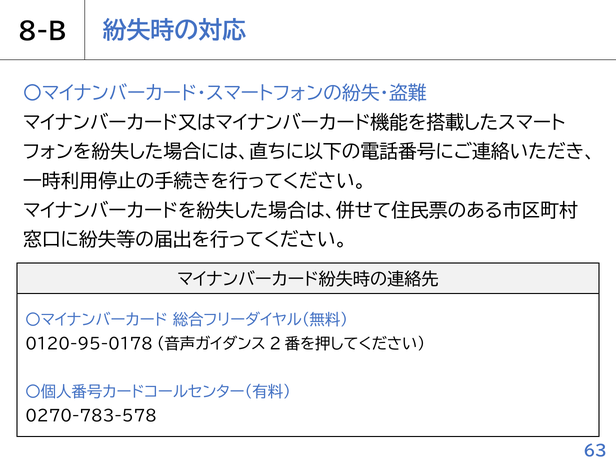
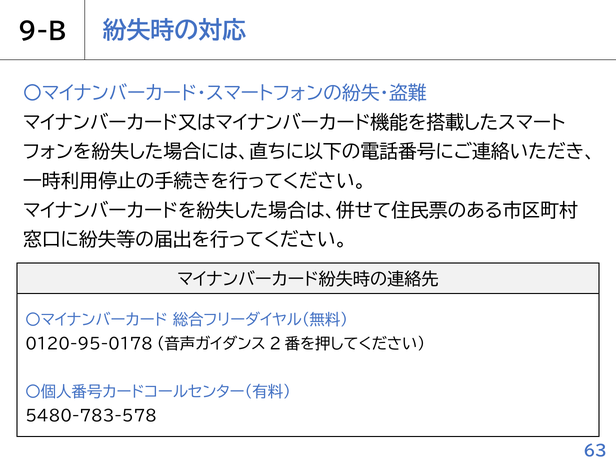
8-B: 8-B -> 9-B (42, 32)
0270-783-578: 0270-783-578 -> 5480-783-578 (91, 416)
